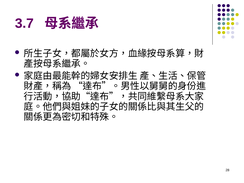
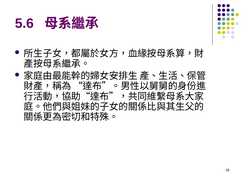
3.7: 3.7 -> 5.6 (24, 23)
